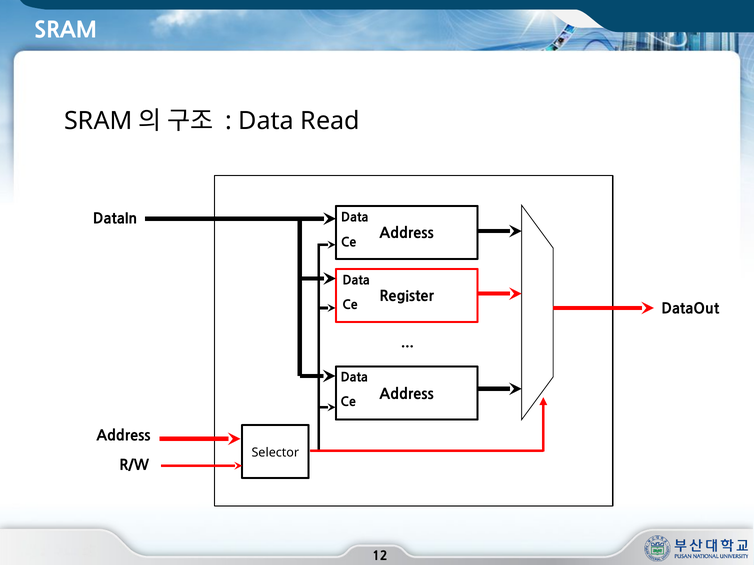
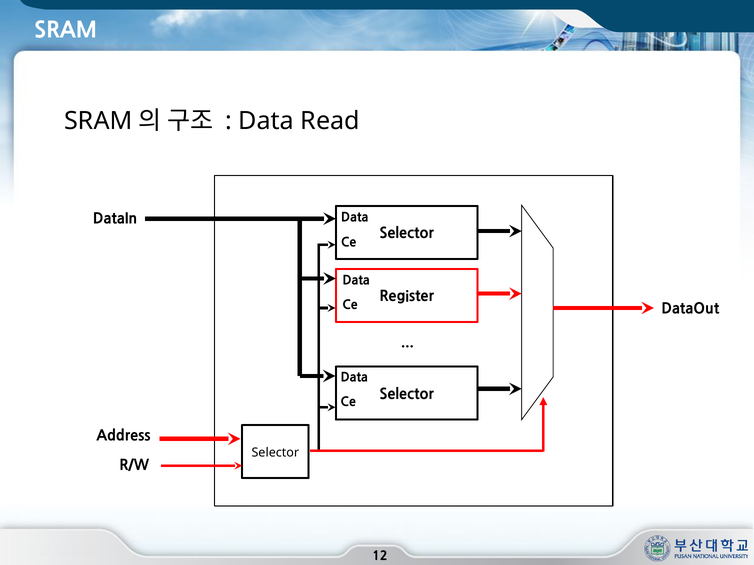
Address: Address -> Selector (407, 234)
Address: Address -> Selector (407, 395)
